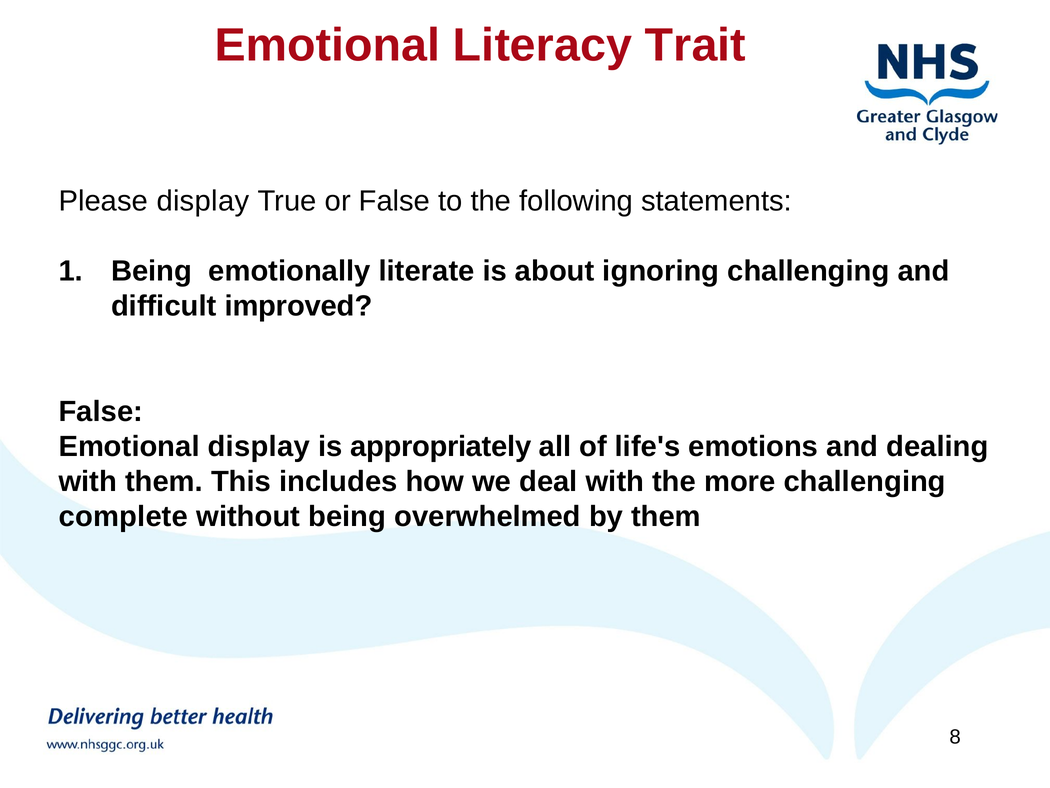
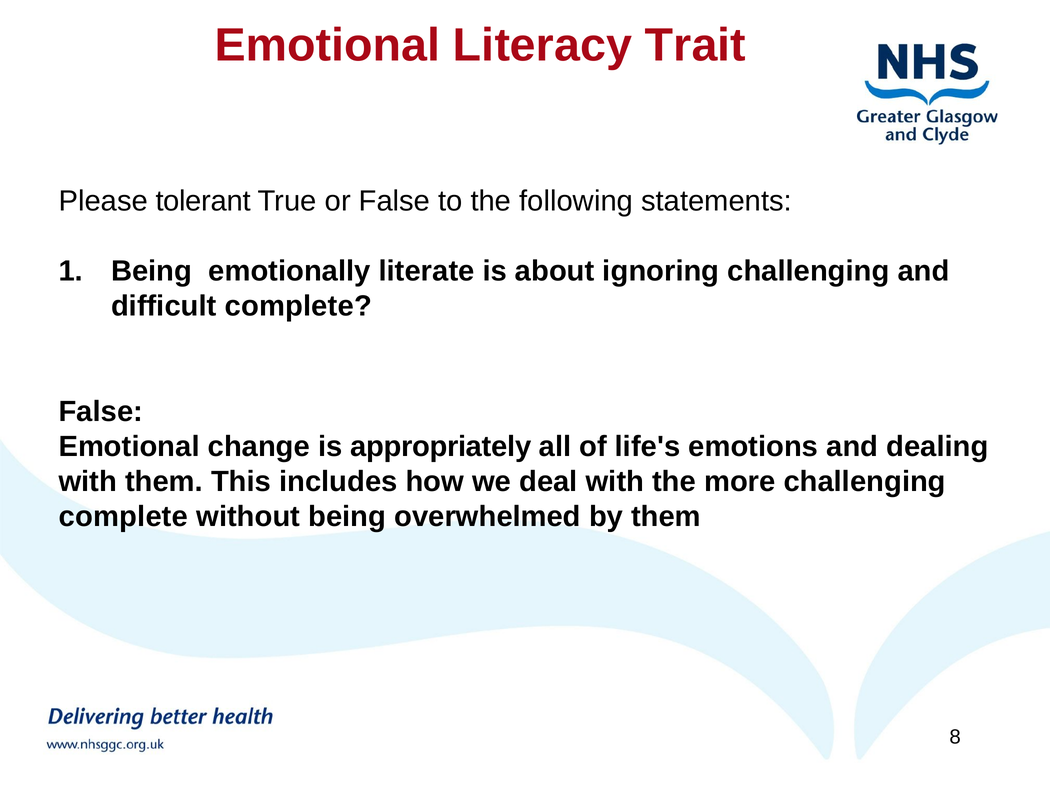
Please display: display -> tolerant (203, 201)
difficult improved: improved -> complete (298, 306)
Emotional display: display -> change (259, 446)
